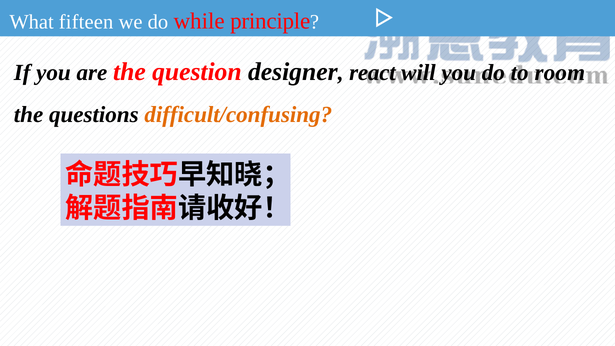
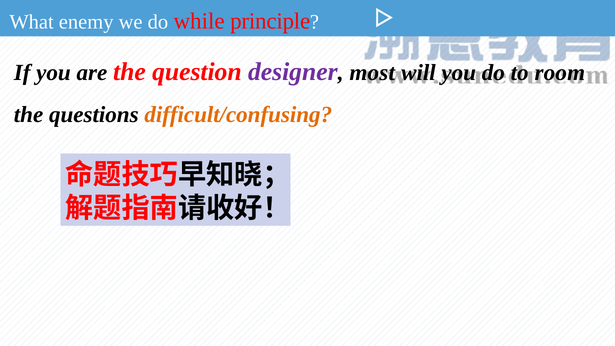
fifteen: fifteen -> enemy (86, 22)
designer colour: black -> purple (293, 72)
react: react -> most (372, 73)
